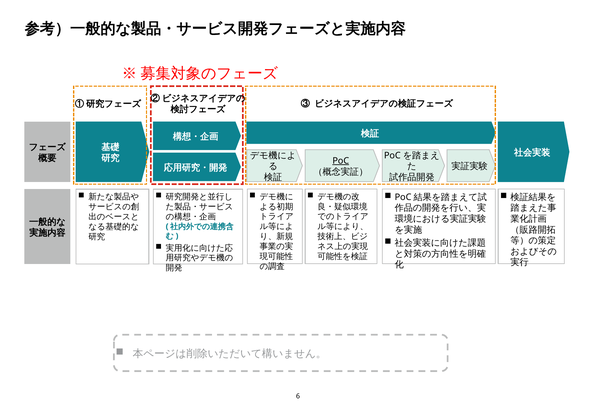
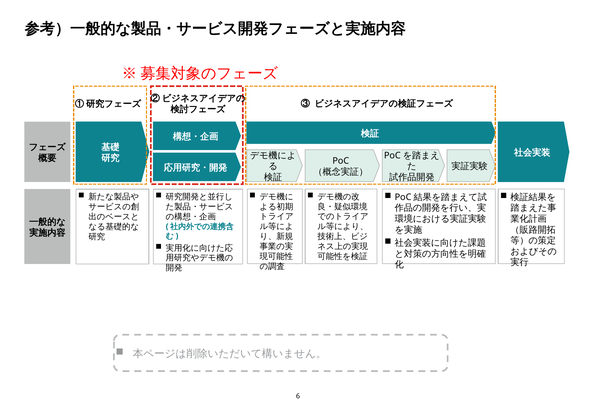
PoC underline: present -> none (341, 161)
